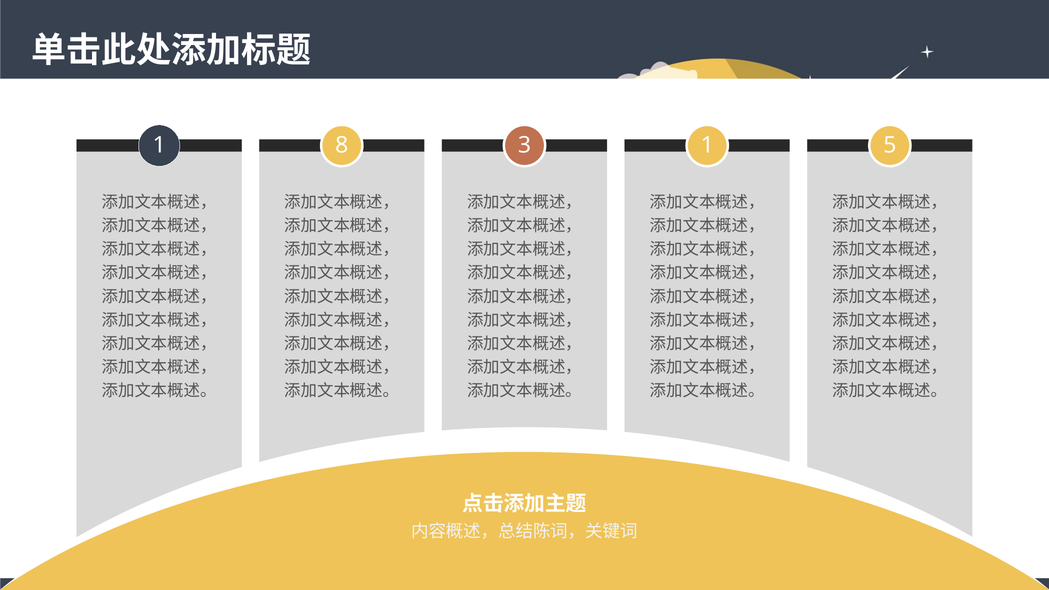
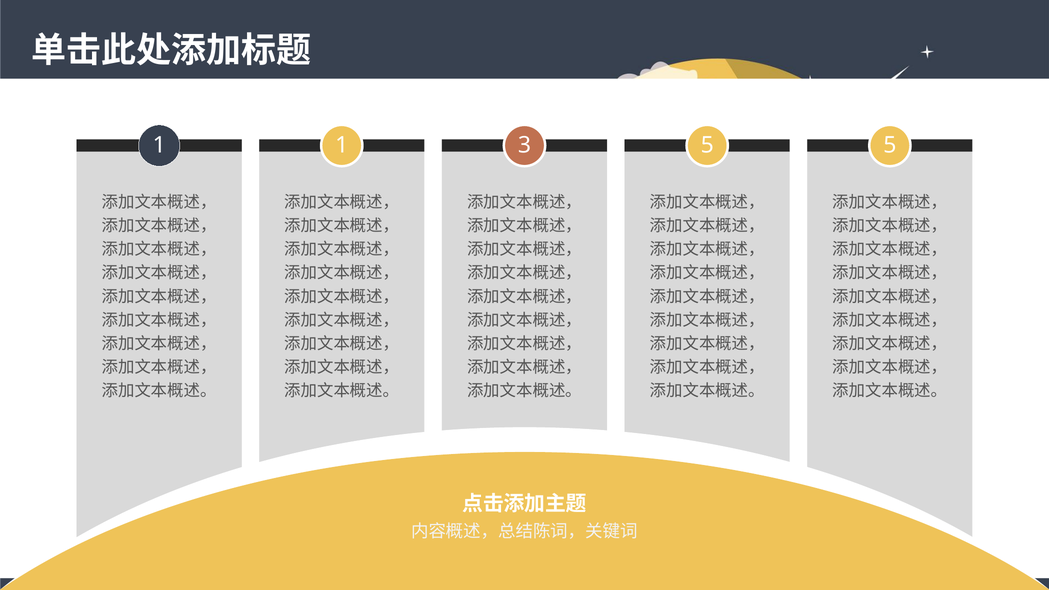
1 8: 8 -> 1 (342, 145)
3 1: 1 -> 5 (707, 145)
